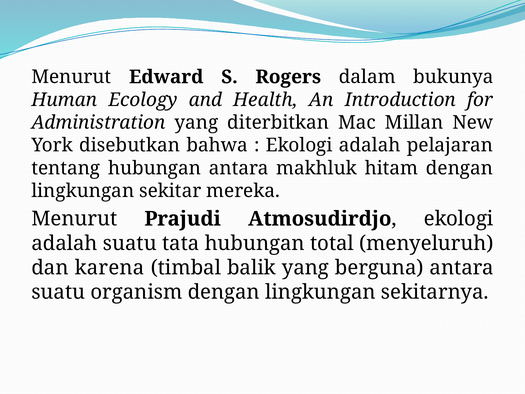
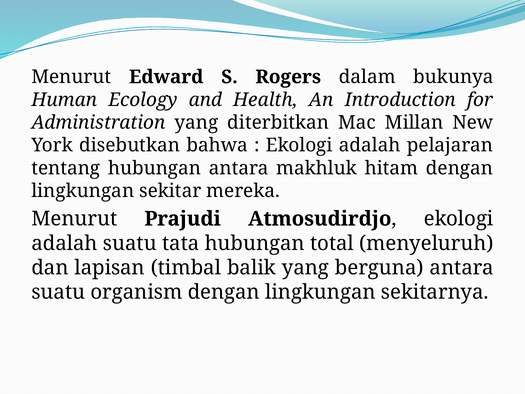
karena: karena -> lapisan (110, 268)
